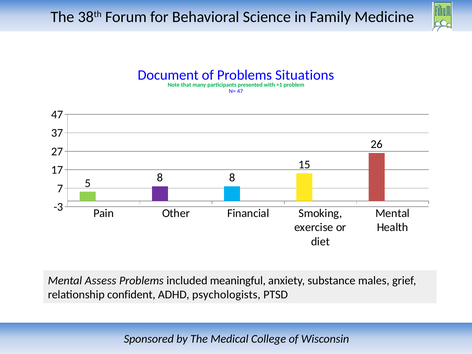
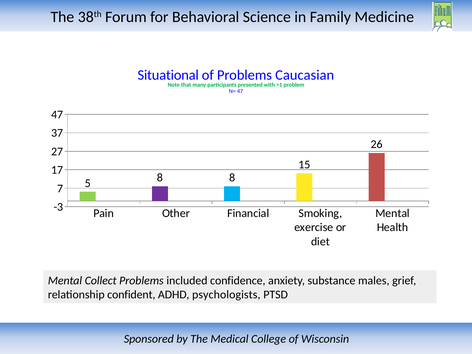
Document: Document -> Situational (168, 75)
Situations: Situations -> Caucasian (305, 75)
Assess: Assess -> Collect (101, 280)
meaningful: meaningful -> confidence (238, 280)
